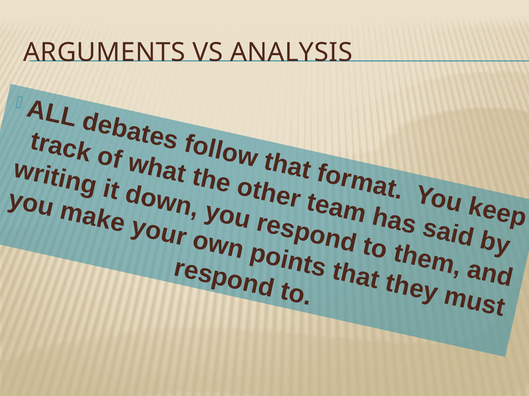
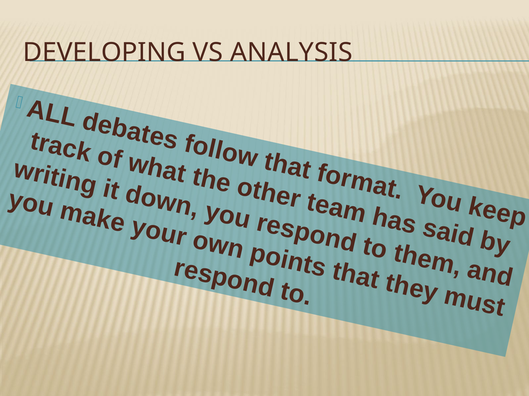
ARGUMENTS: ARGUMENTS -> DEVELOPING (104, 53)
